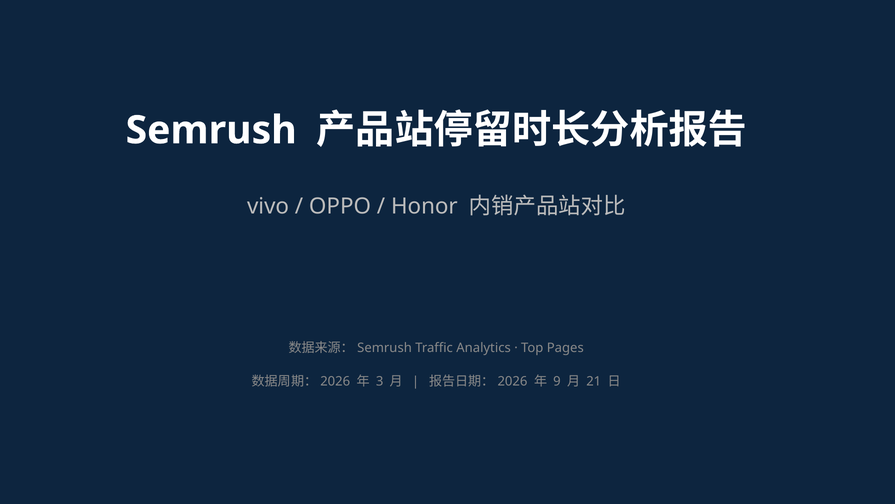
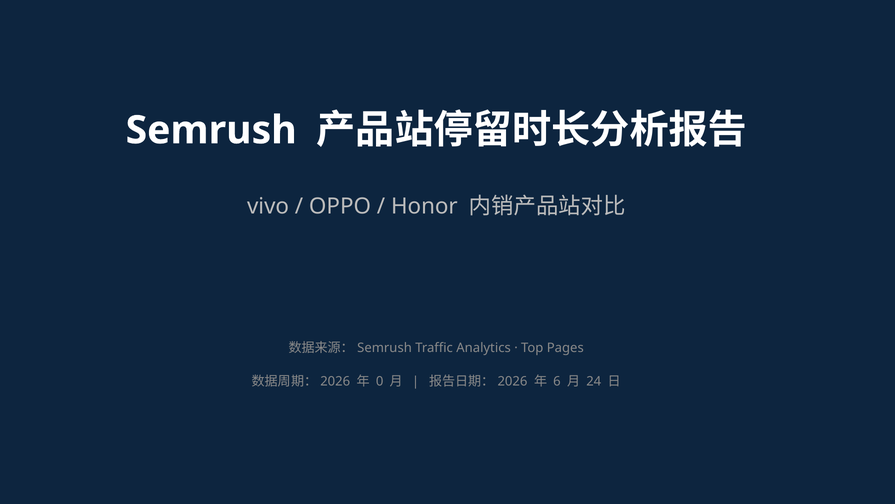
3: 3 -> 0 (380, 381)
9: 9 -> 6 (557, 381)
21: 21 -> 24 (594, 381)
